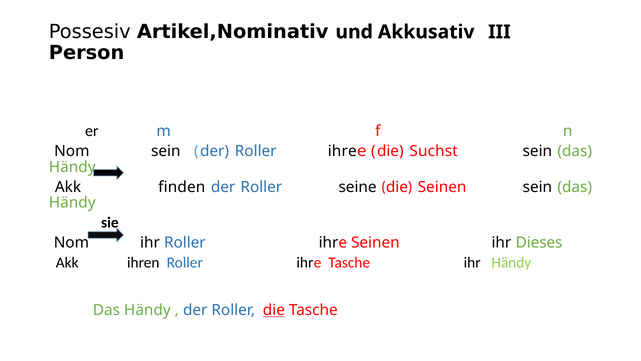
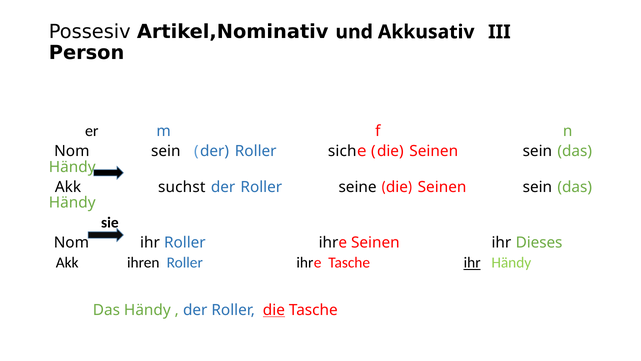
der Roller ihre: ihre -> sich (342, 151)
die Suchst: Suchst -> Seinen (434, 151)
finden: finden -> suchst (182, 187)
ihr underline: none -> present (472, 263)
